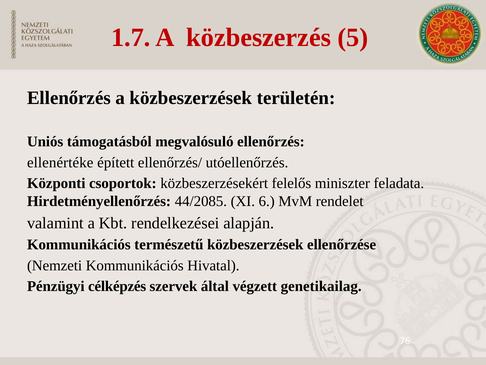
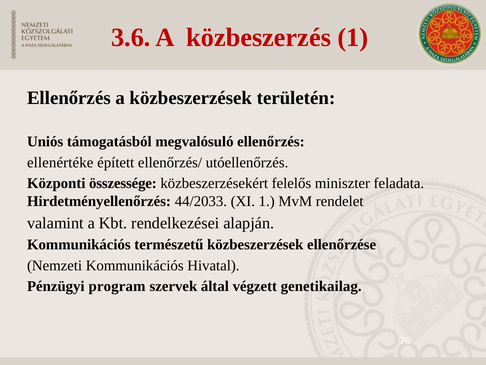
1.7: 1.7 -> 3.6 (131, 37)
közbeszerzés 5: 5 -> 1 (353, 37)
csoportok: csoportok -> összessége (123, 183)
44/2085: 44/2085 -> 44/2033 (201, 201)
XI 6: 6 -> 1 (267, 201)
célképzés: célképzés -> program (117, 286)
